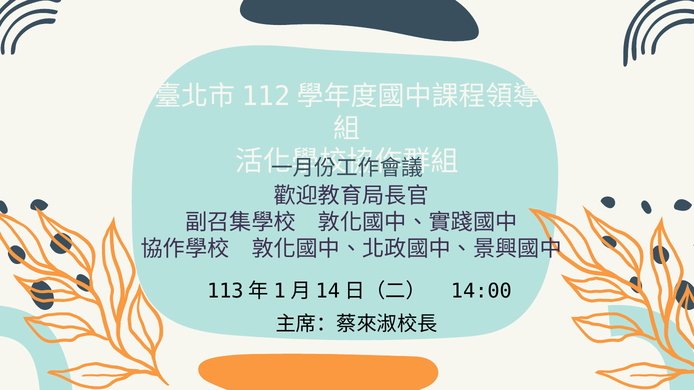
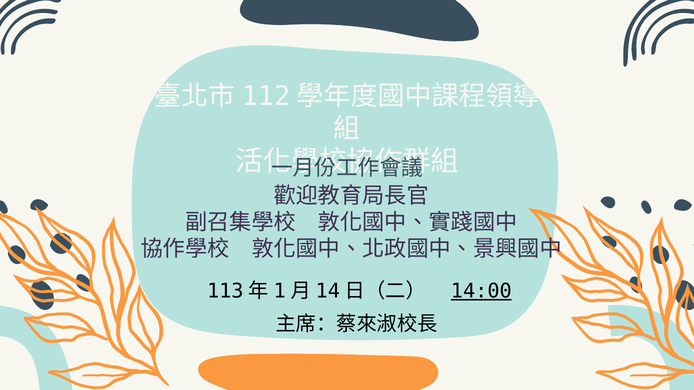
14:00 underline: none -> present (481, 291)
